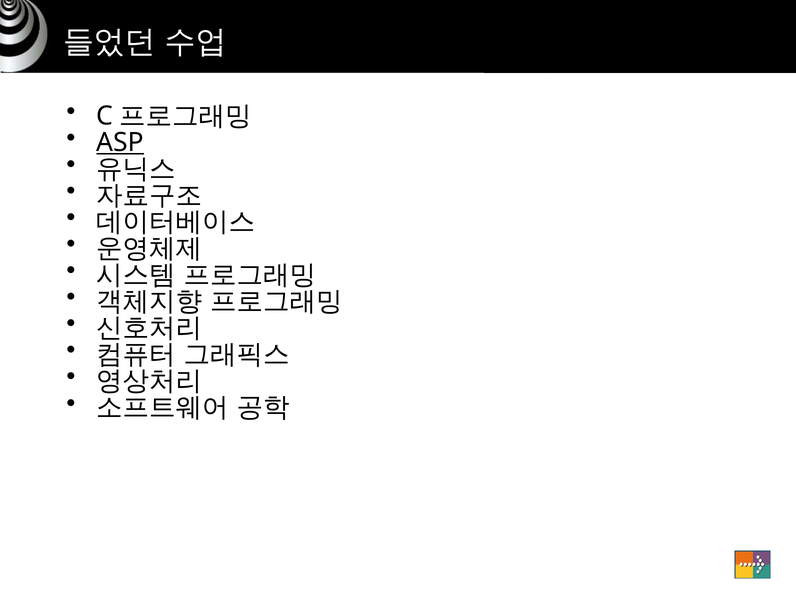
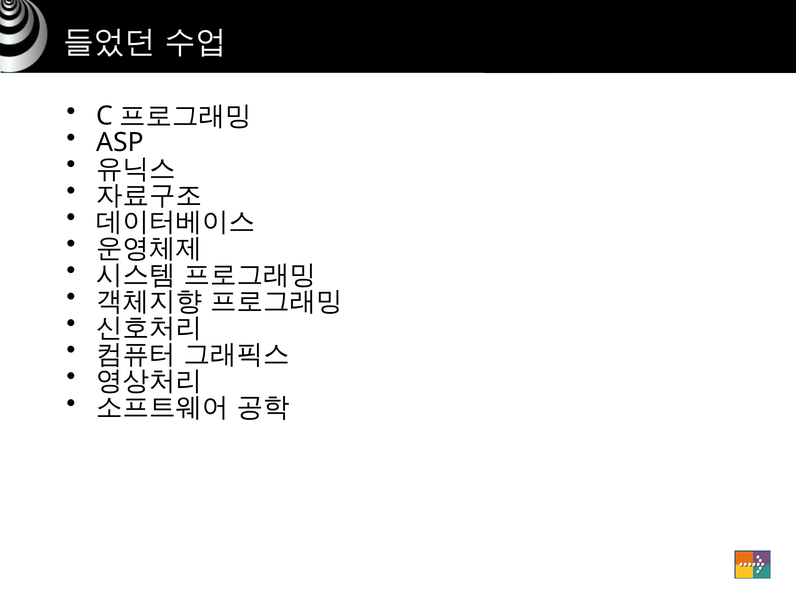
ASP underline: present -> none (120, 142)
